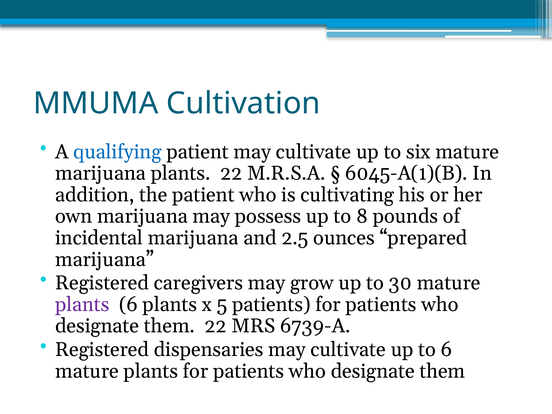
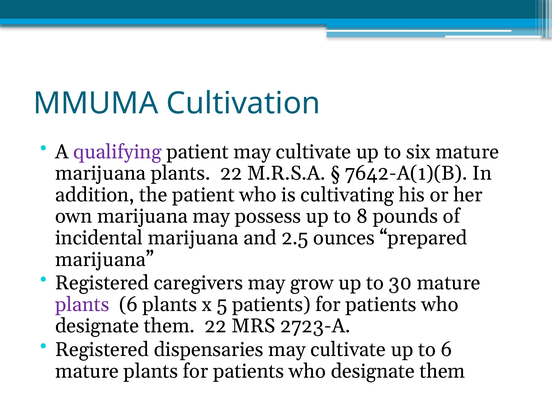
qualifying colour: blue -> purple (117, 152)
6045-A(1)(B: 6045-A(1)(B -> 7642-A(1)(B (406, 173)
6739-A: 6739-A -> 2723-A (315, 326)
